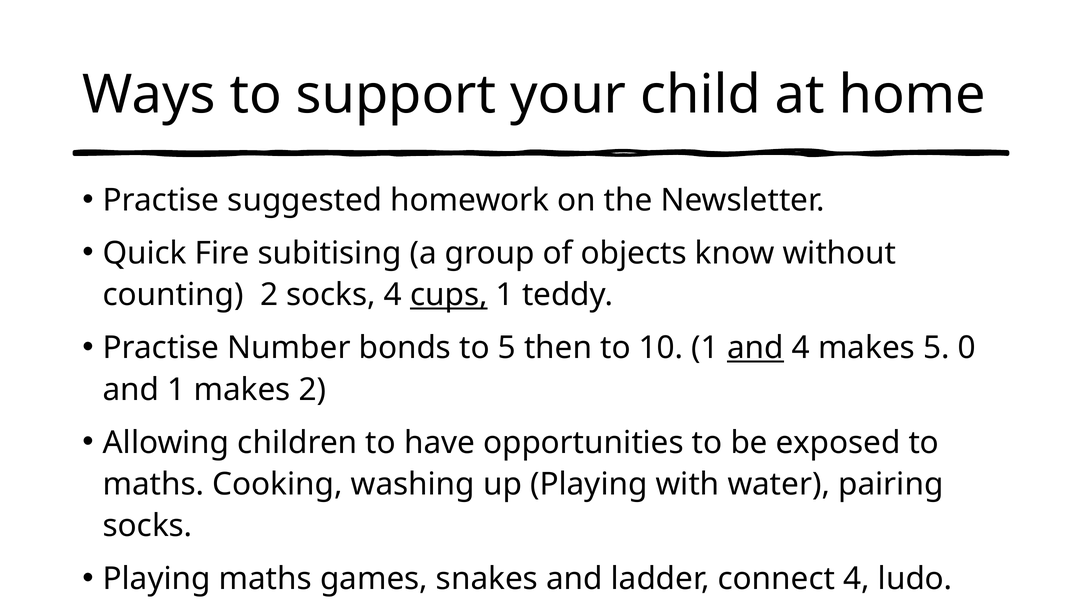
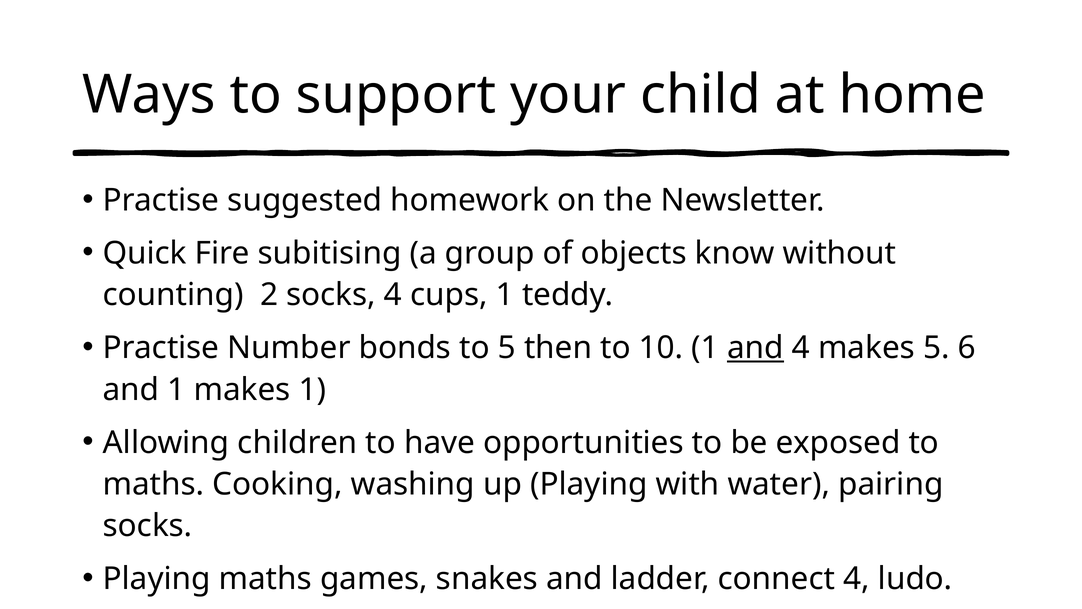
cups underline: present -> none (449, 295)
0: 0 -> 6 (967, 348)
makes 2: 2 -> 1 (312, 389)
